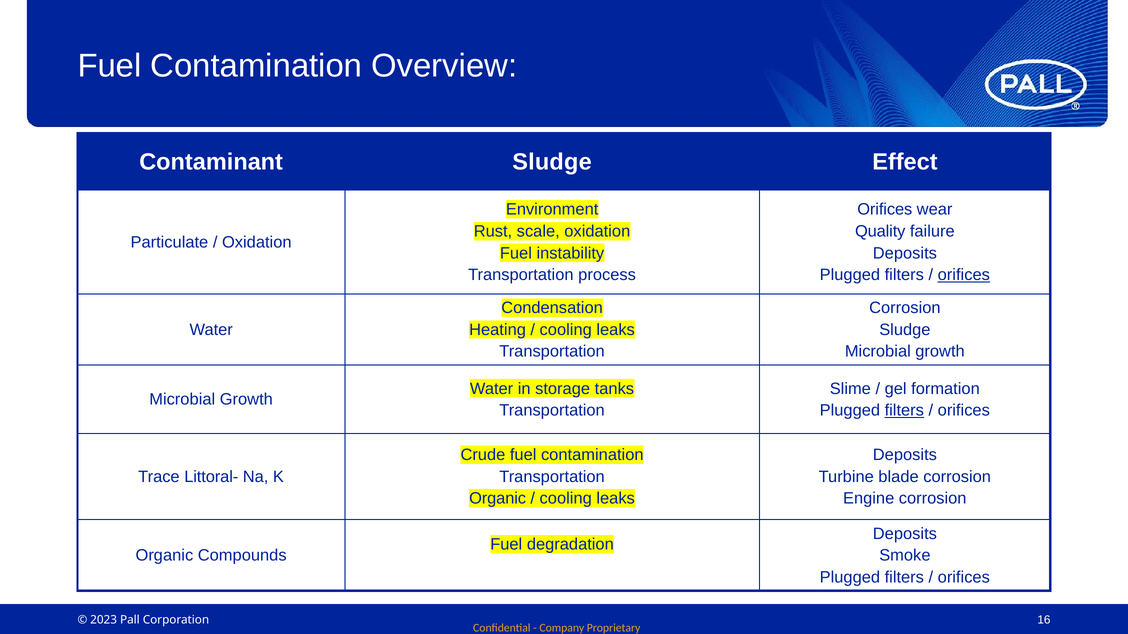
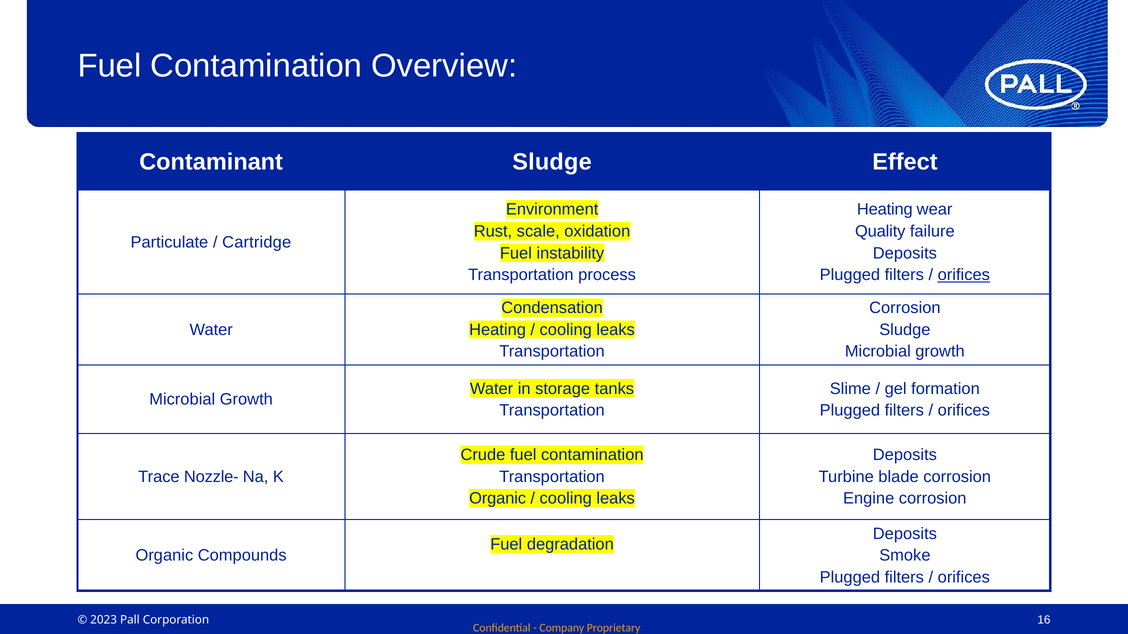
Orifices: Orifices -> Heating (885, 210)
Oxidation: Oxidation -> Cartridge (257, 242)
filters underline: present -> none (904, 411)
Littoral-: Littoral- -> Nozzle- (211, 477)
